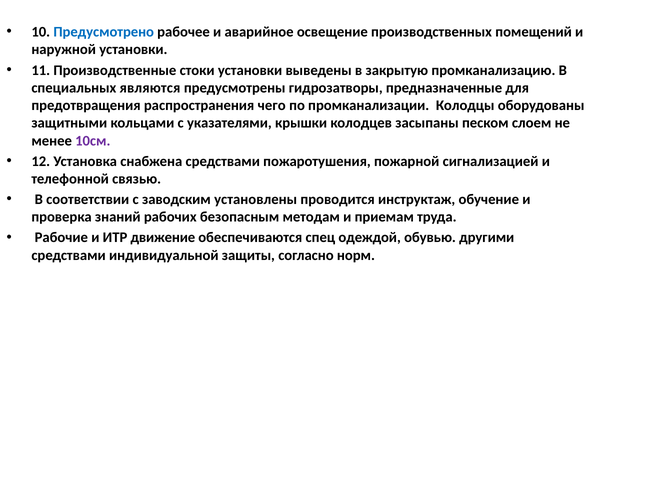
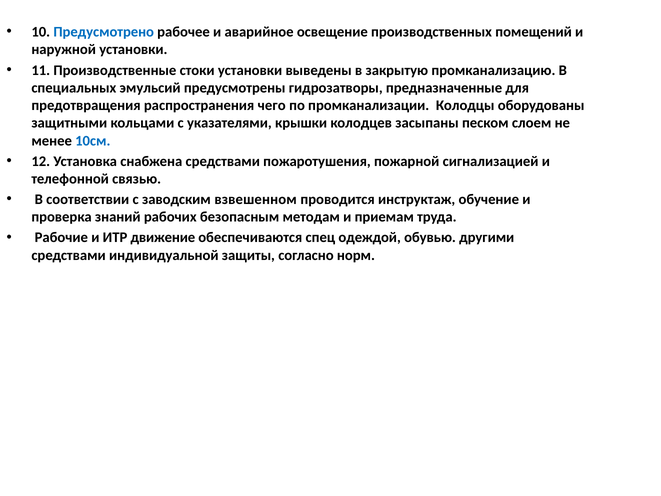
являются: являются -> эмульсий (150, 88)
10см colour: purple -> blue (93, 141)
установлены: установлены -> взвешенном (256, 199)
